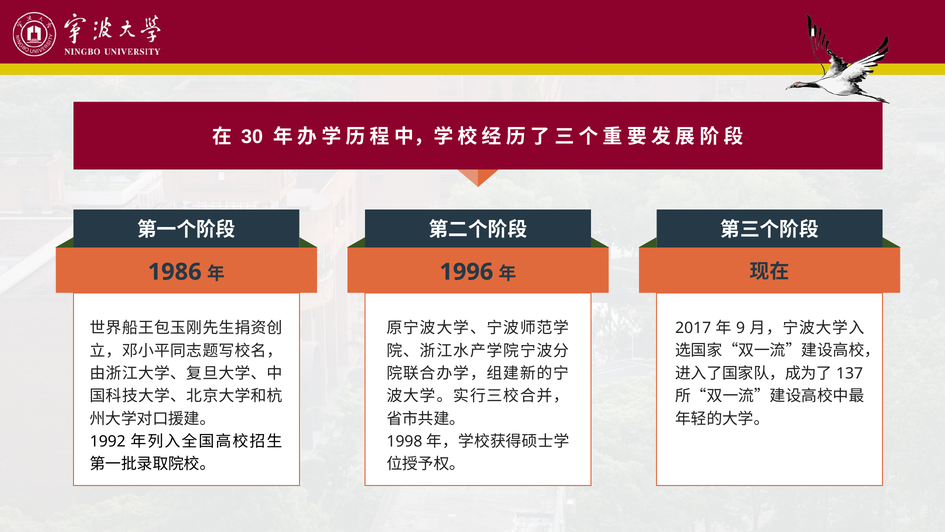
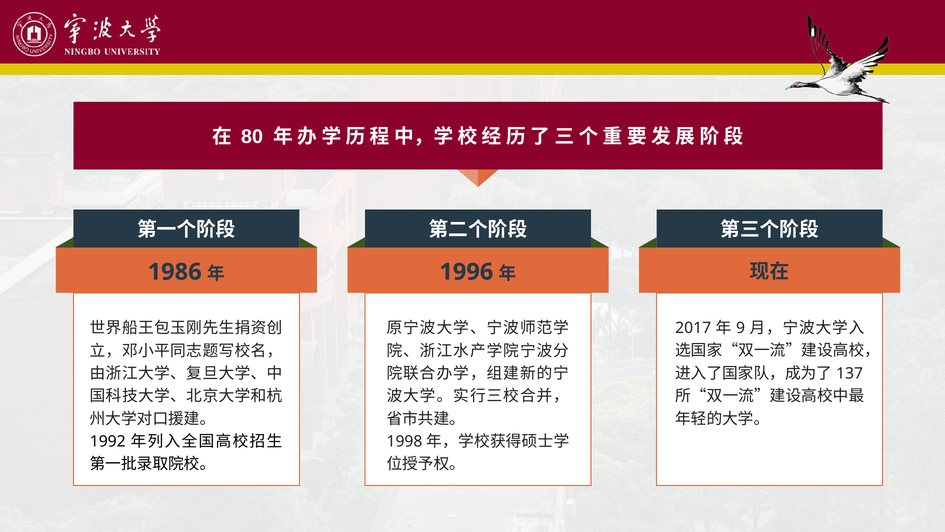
30: 30 -> 80 (252, 137)
